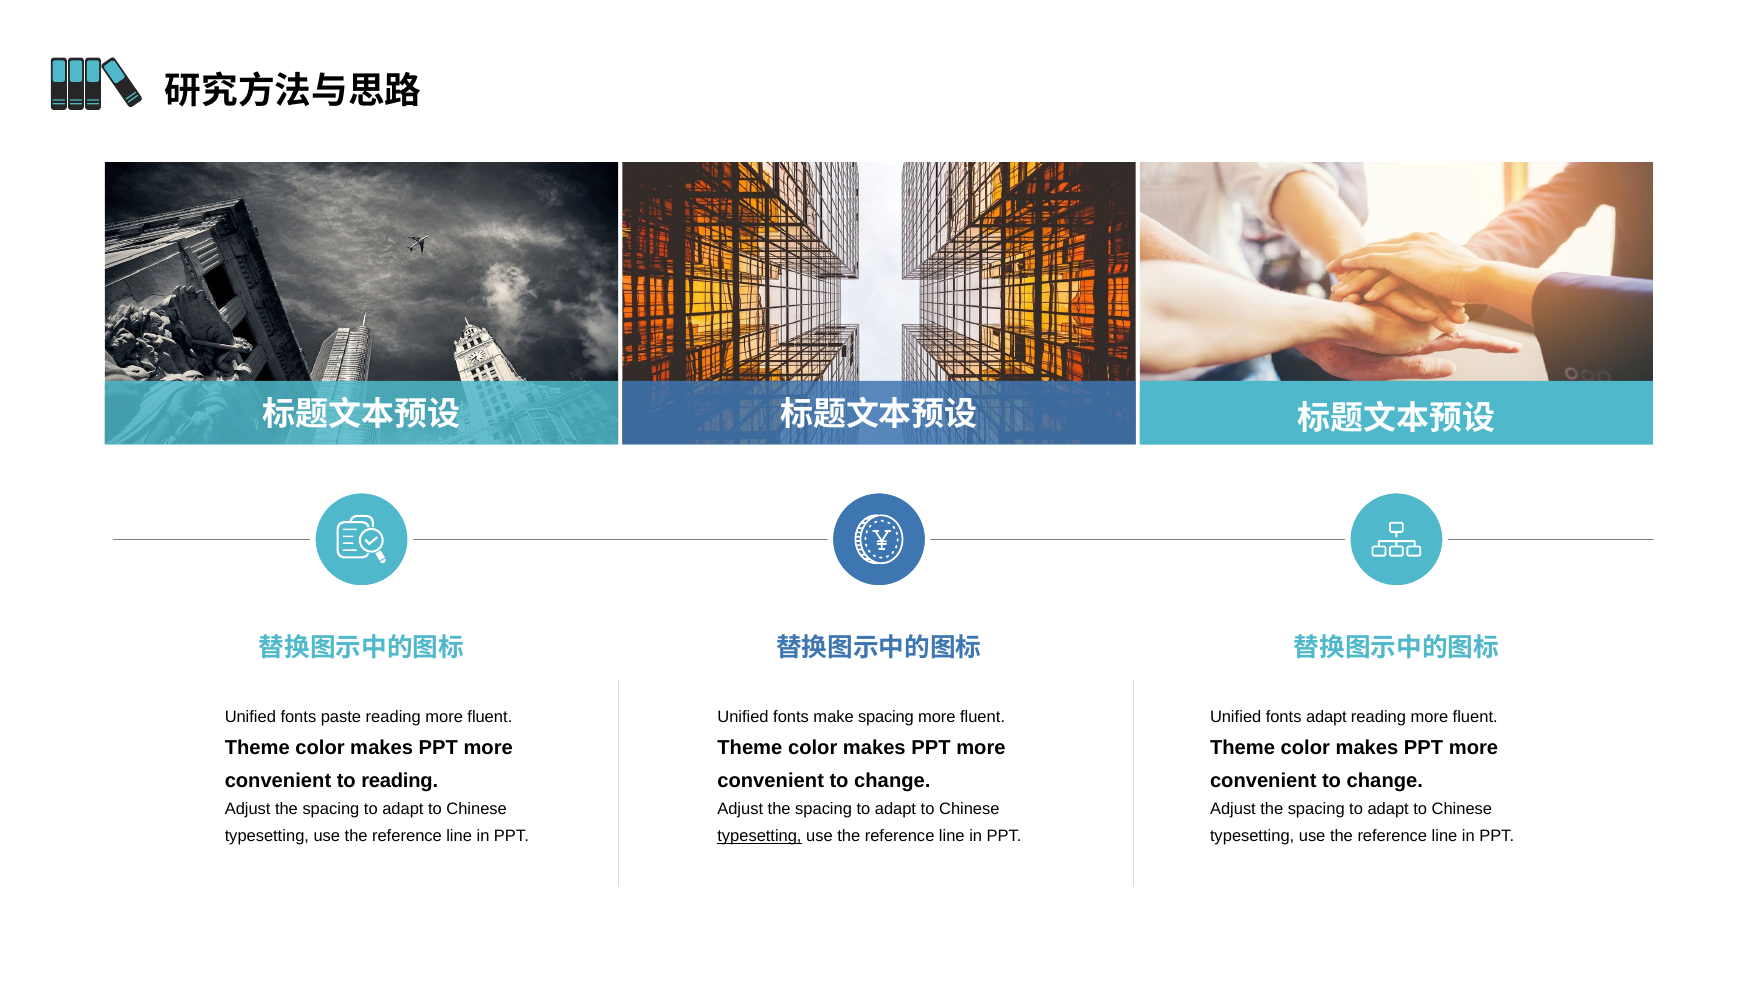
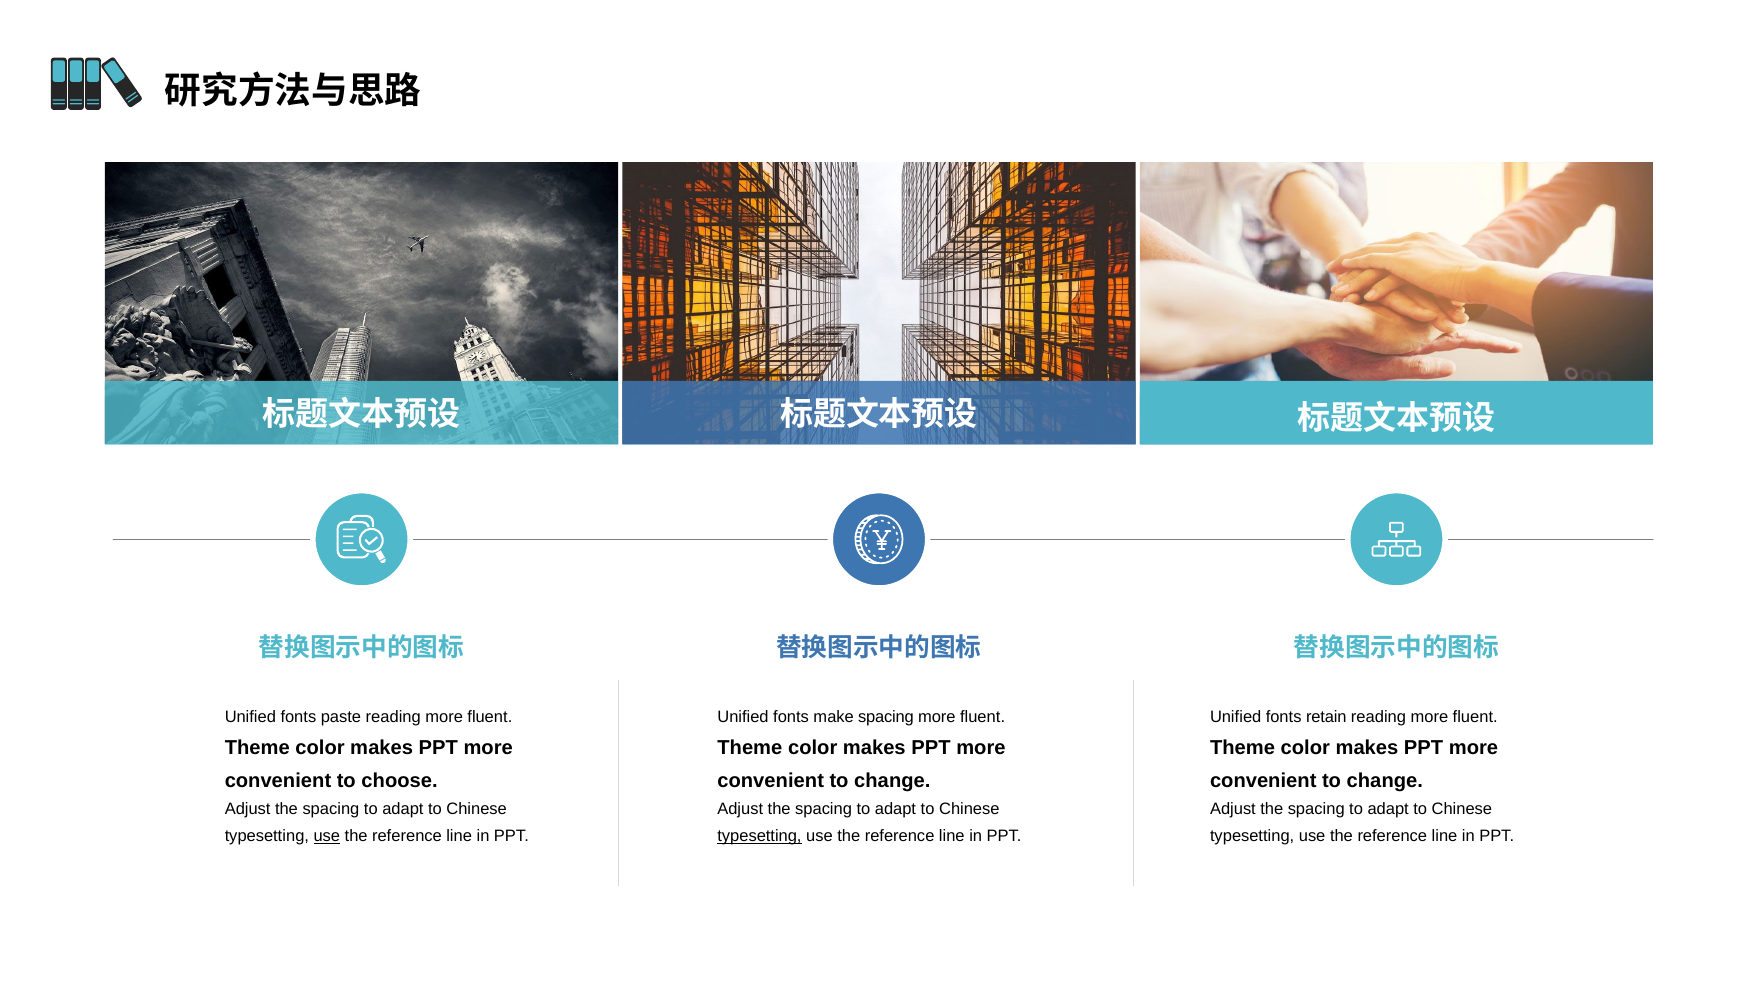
fonts adapt: adapt -> retain (1326, 717)
to reading: reading -> choose (400, 781)
use underline: none -> present (327, 836)
